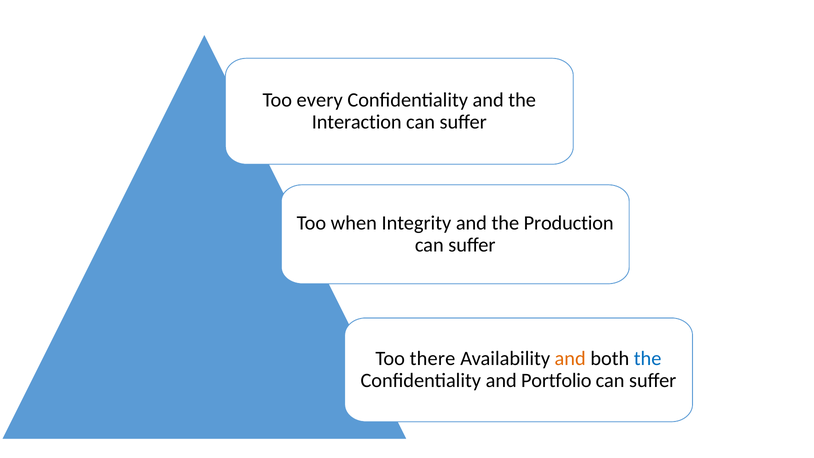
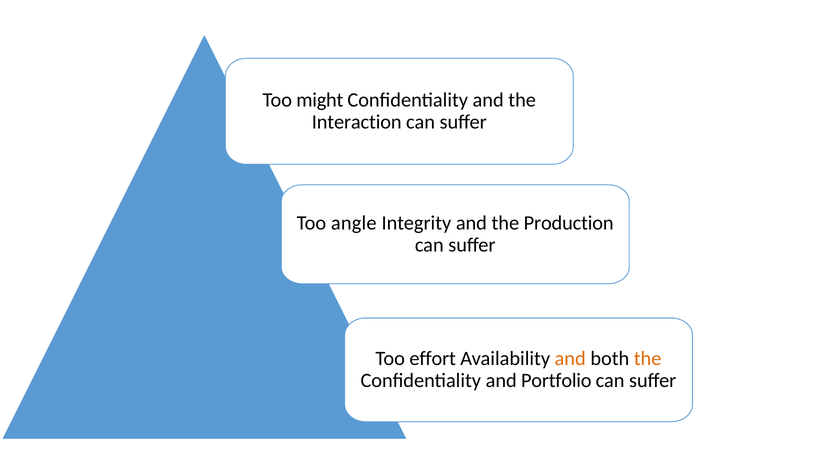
every: every -> might (320, 100)
when: when -> angle (354, 223)
there: there -> effort (433, 359)
the colour: blue -> orange (648, 359)
